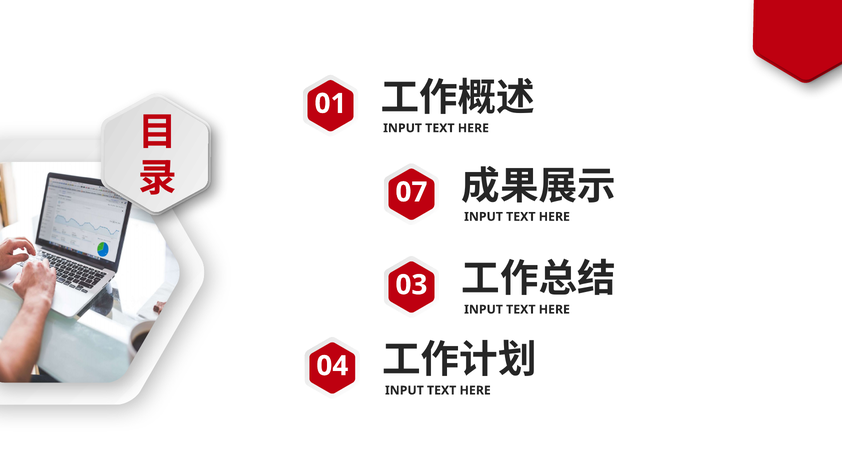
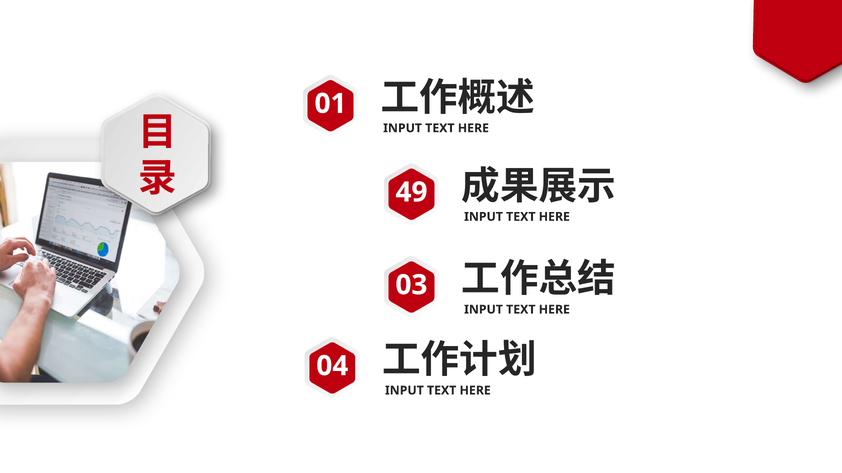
07: 07 -> 49 (411, 192)
